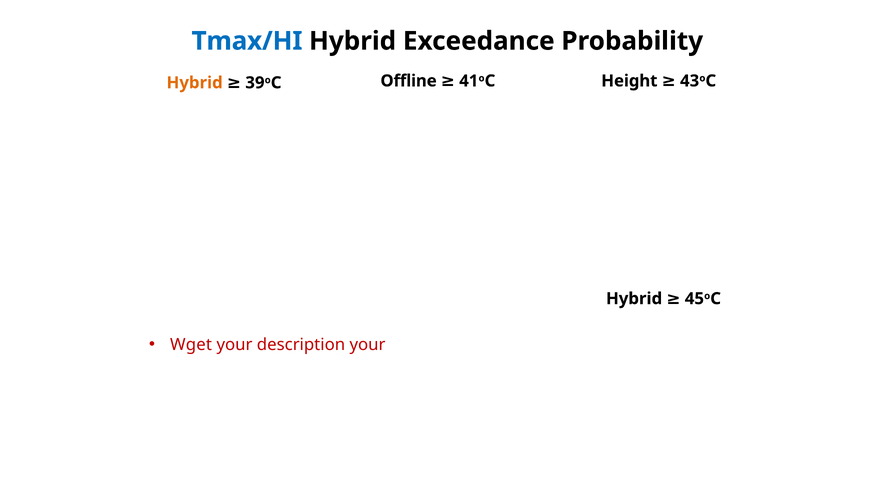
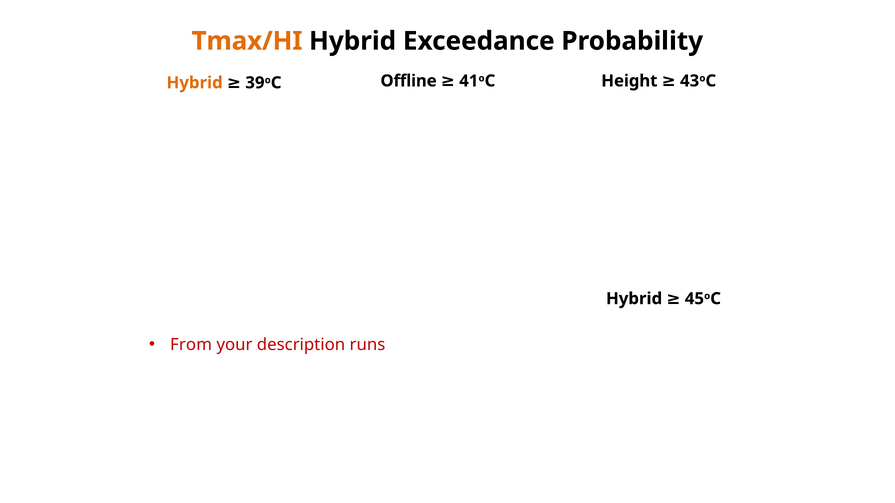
Tmax/HI colour: blue -> orange (247, 41)
Wget: Wget -> From (191, 345)
description your: your -> runs (367, 345)
